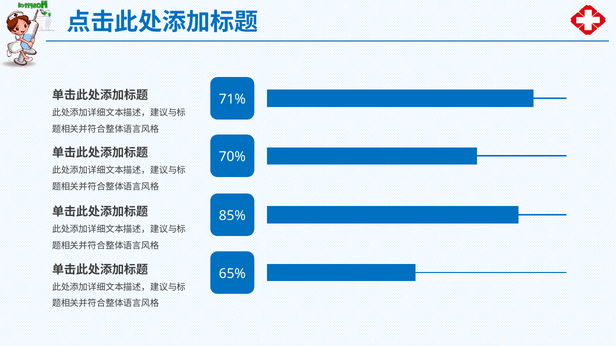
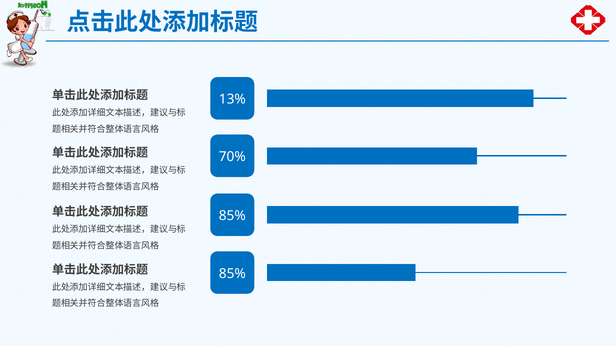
71%: 71% -> 13% (232, 99)
65%: 65% -> 85% (232, 274)
